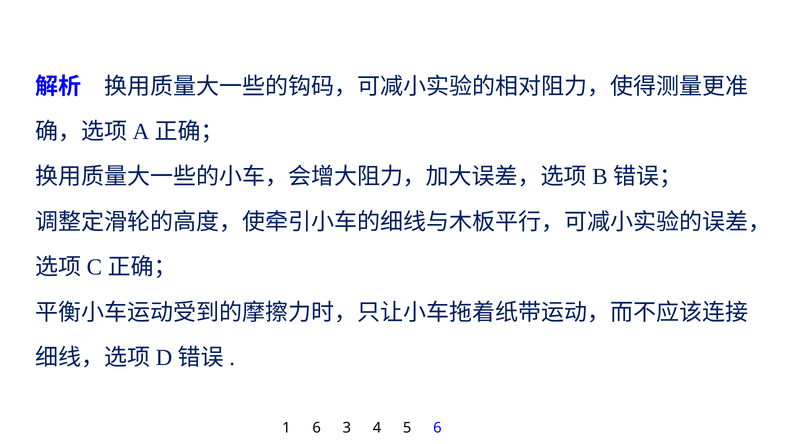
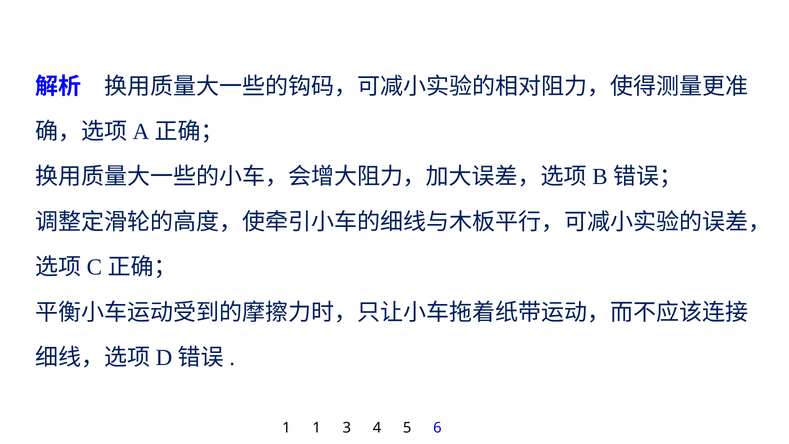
1 6: 6 -> 1 (317, 428)
